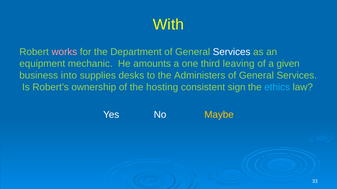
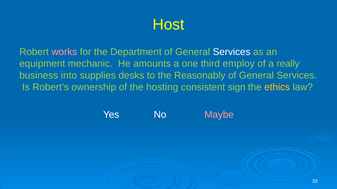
With: With -> Host (168, 25)
leaving: leaving -> employ (239, 64)
given: given -> really (288, 64)
Administers: Administers -> Reasonably (200, 76)
ethics colour: light blue -> yellow (277, 87)
Maybe colour: yellow -> pink (219, 115)
